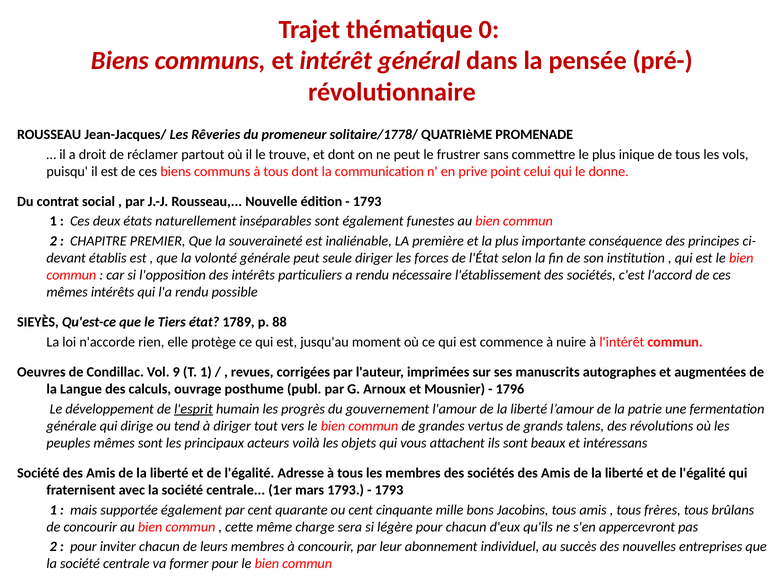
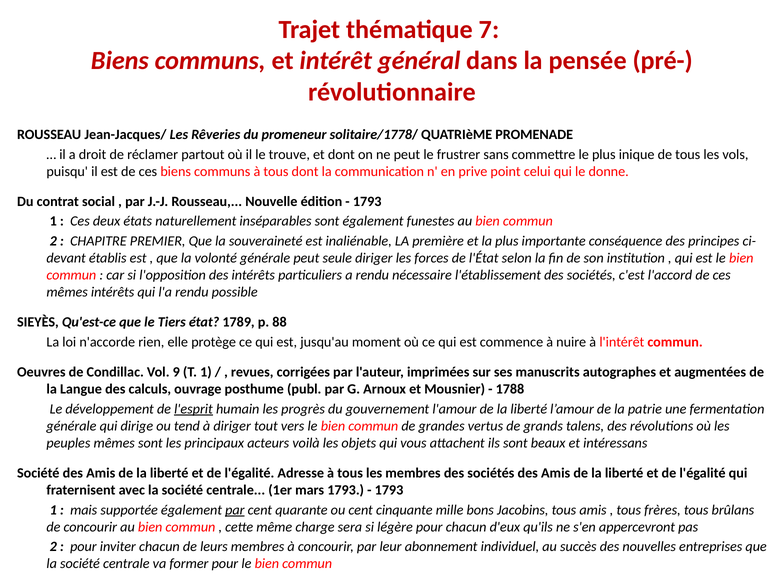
0: 0 -> 7 (489, 29)
1796: 1796 -> 1788 (510, 389)
par underline: none -> present (235, 510)
